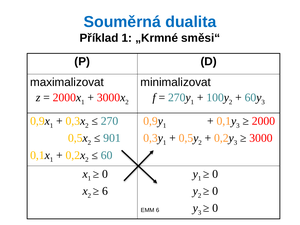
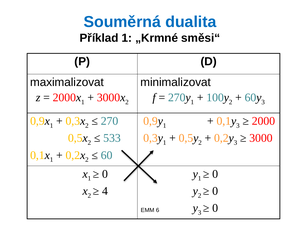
901: 901 -> 533 (112, 138)
6: 6 -> 4 (105, 191)
